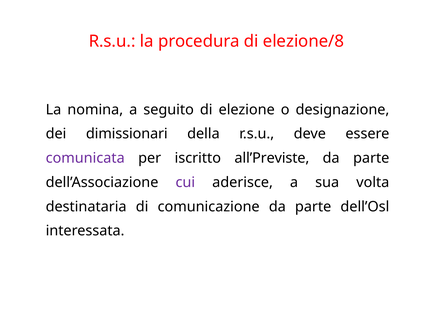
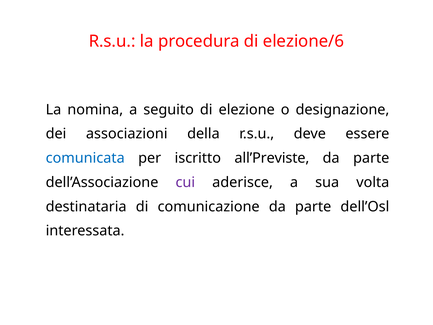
elezione/8: elezione/8 -> elezione/6 (304, 41)
dimissionari: dimissionari -> associazioni (127, 134)
comunicata colour: purple -> blue (85, 158)
